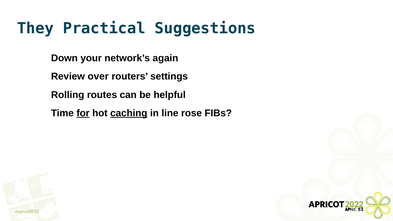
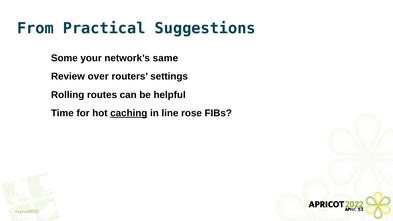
They: They -> From (35, 28)
Down: Down -> Some (64, 58)
again: again -> same (165, 58)
for underline: present -> none (83, 113)
